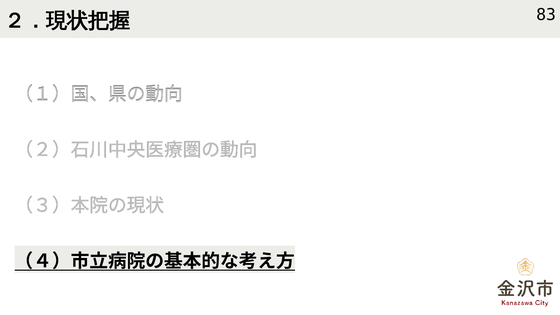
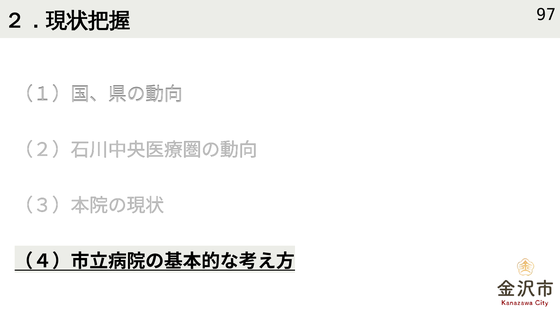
83: 83 -> 97 (546, 15)
